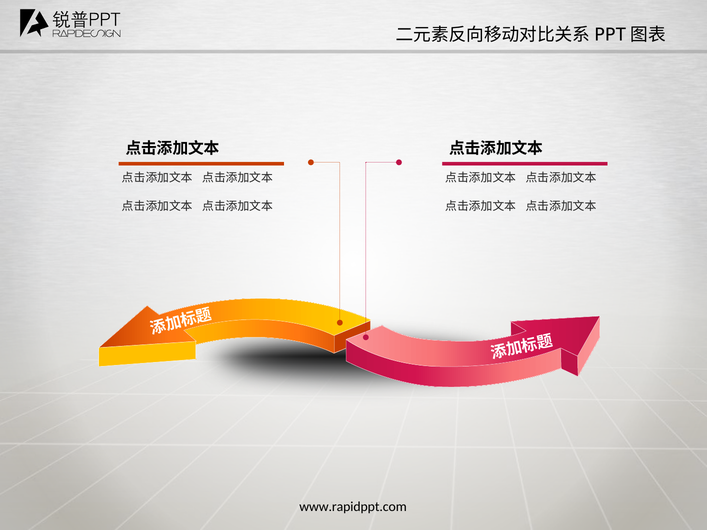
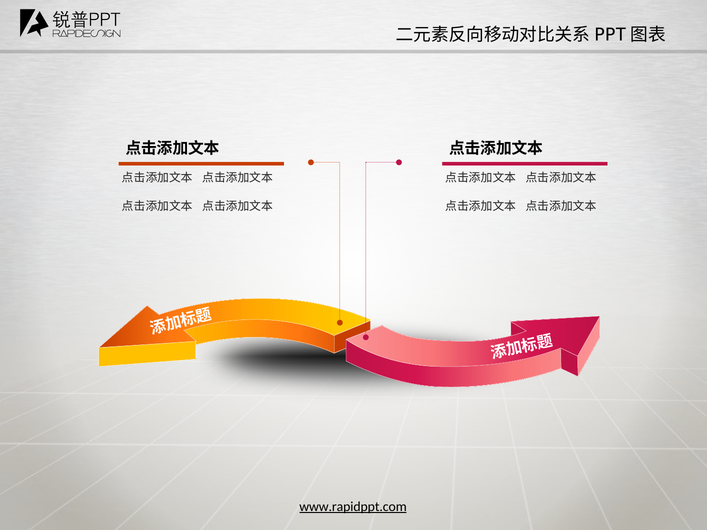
www.rapidppt.com underline: none -> present (353, 507)
